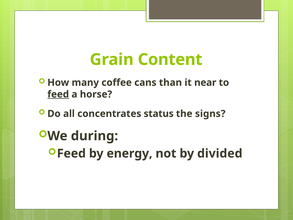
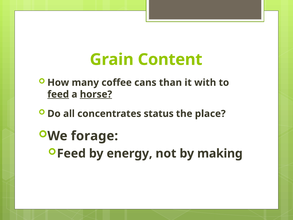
near: near -> with (205, 82)
horse underline: none -> present (96, 94)
signs: signs -> place (210, 114)
during: during -> forage (94, 136)
divided: divided -> making (220, 153)
